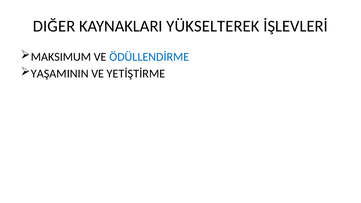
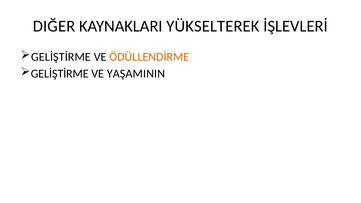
MAKSIMUM: MAKSIMUM -> GELİŞTİRME (61, 57)
ÖDÜLLENDİRME colour: blue -> orange (149, 57)
YAŞAMININ: YAŞAMININ -> GELİŞTİRME (60, 74)
YETİŞTİRME: YETİŞTİRME -> YAŞAMININ (136, 74)
